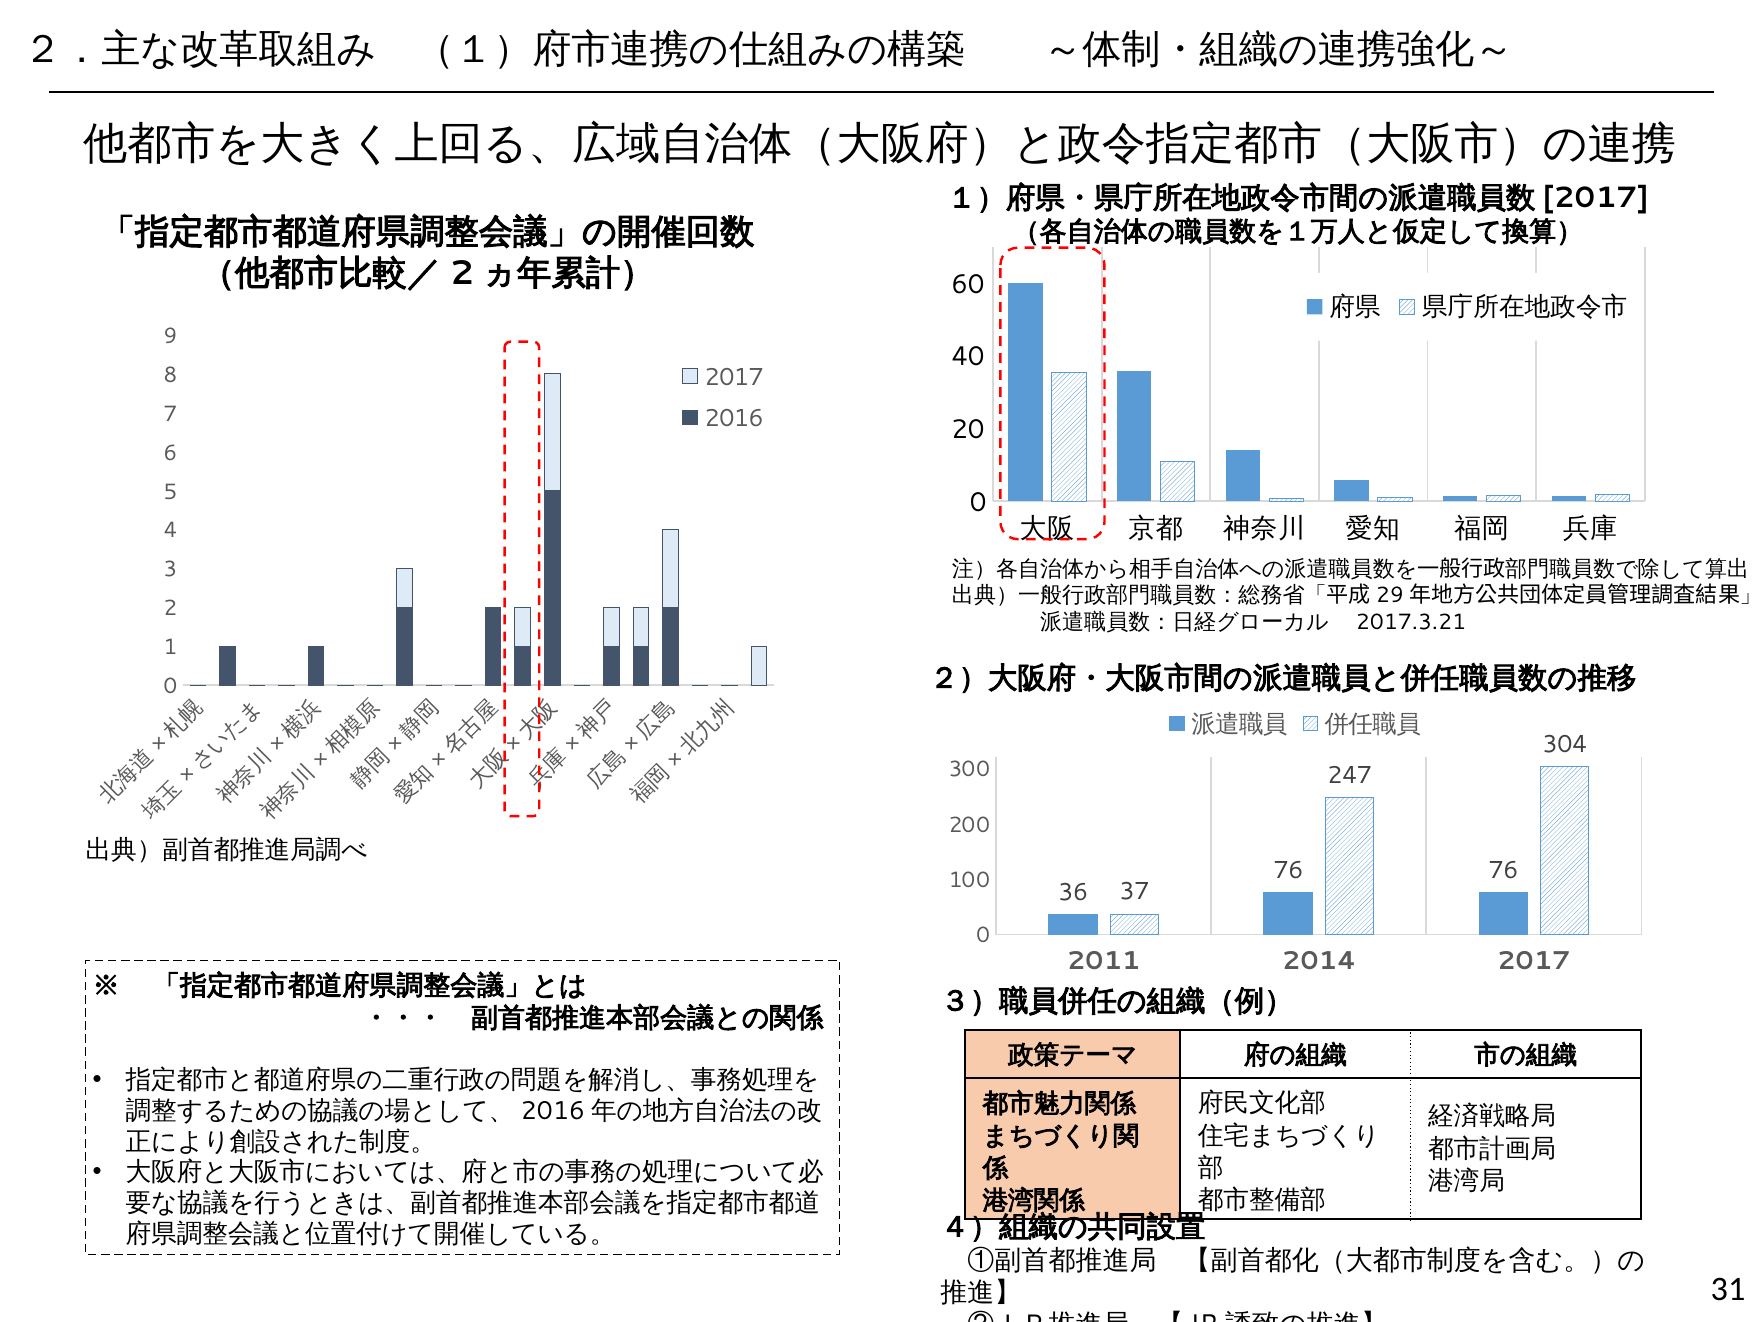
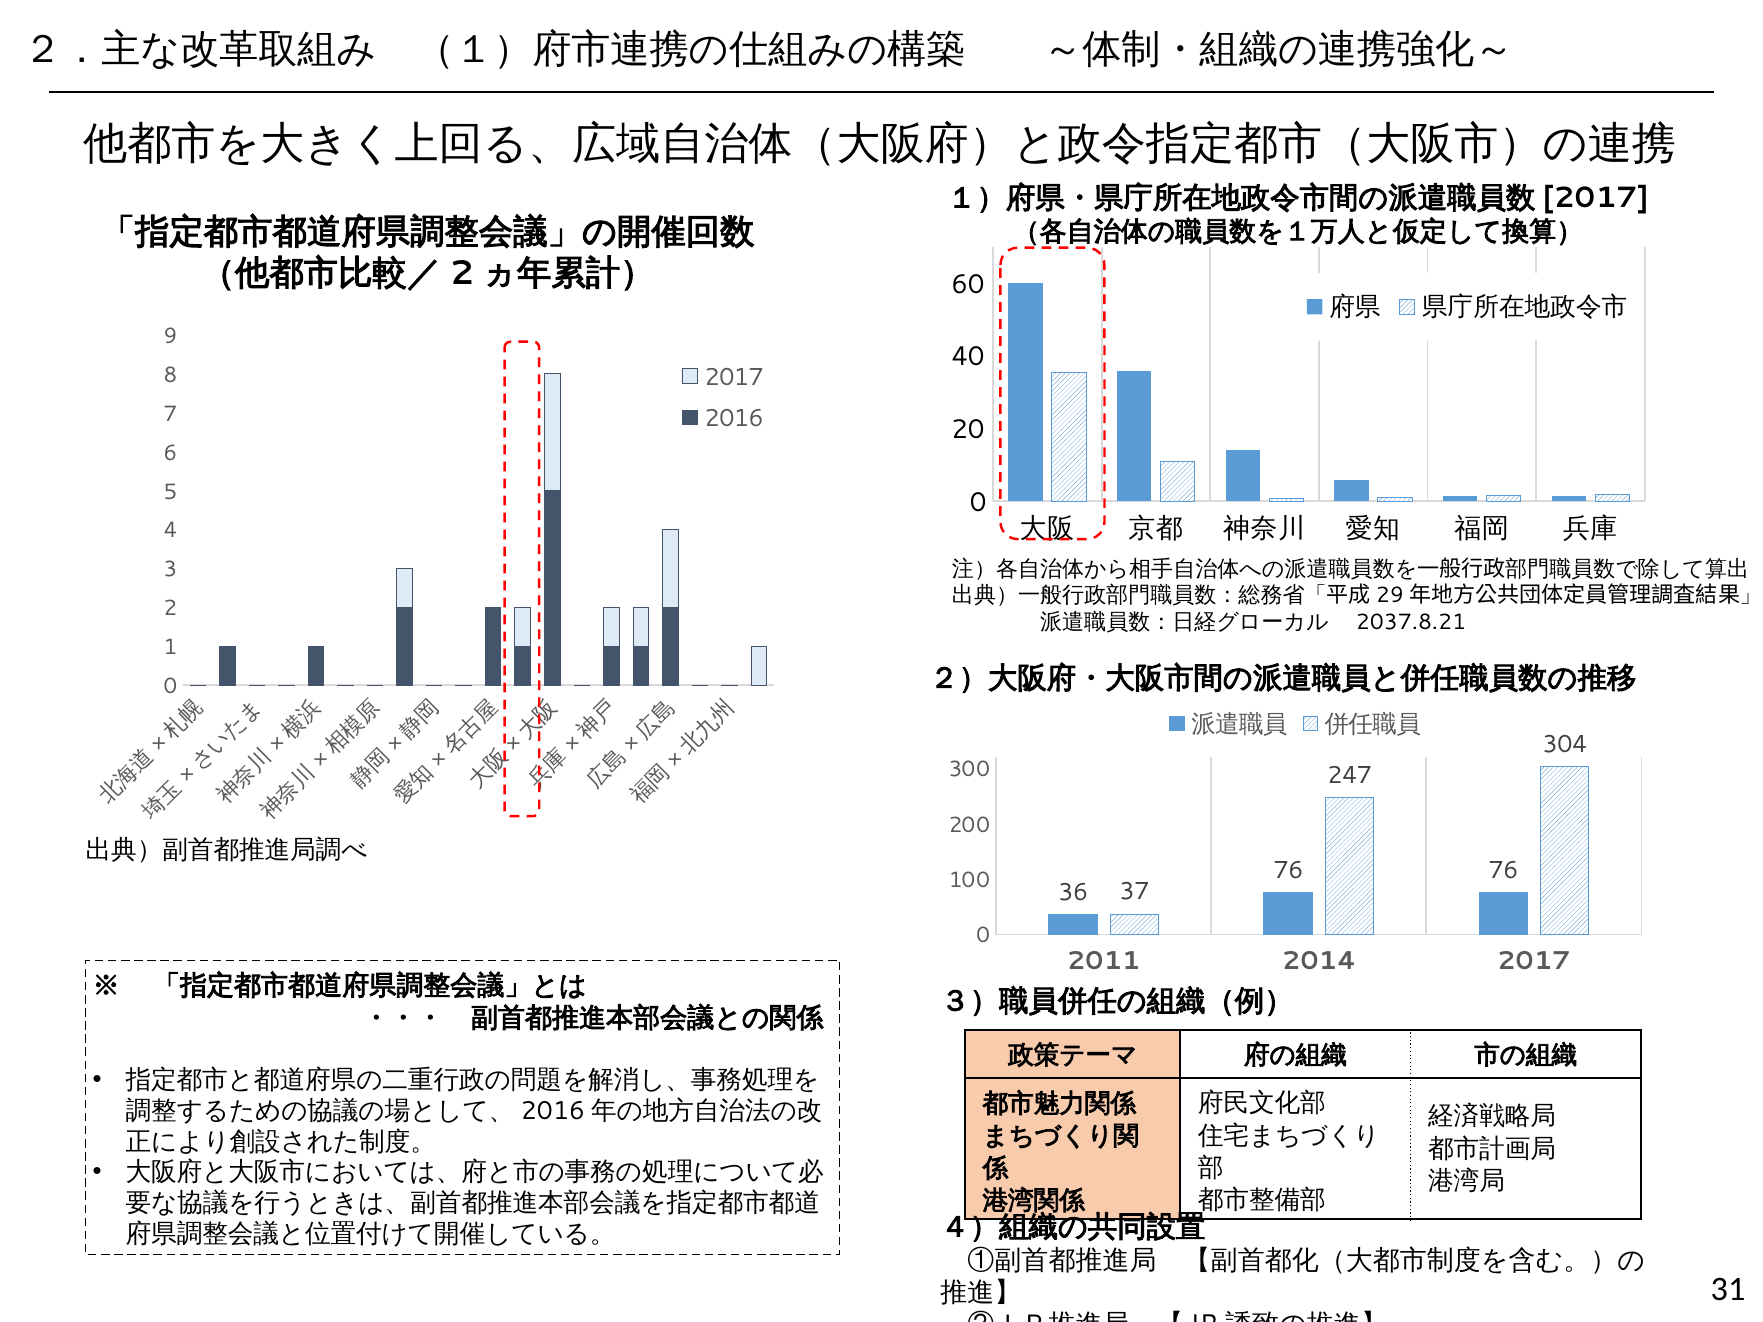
2017.3.21: 2017.3.21 -> 2037.8.21 (1411, 622)
